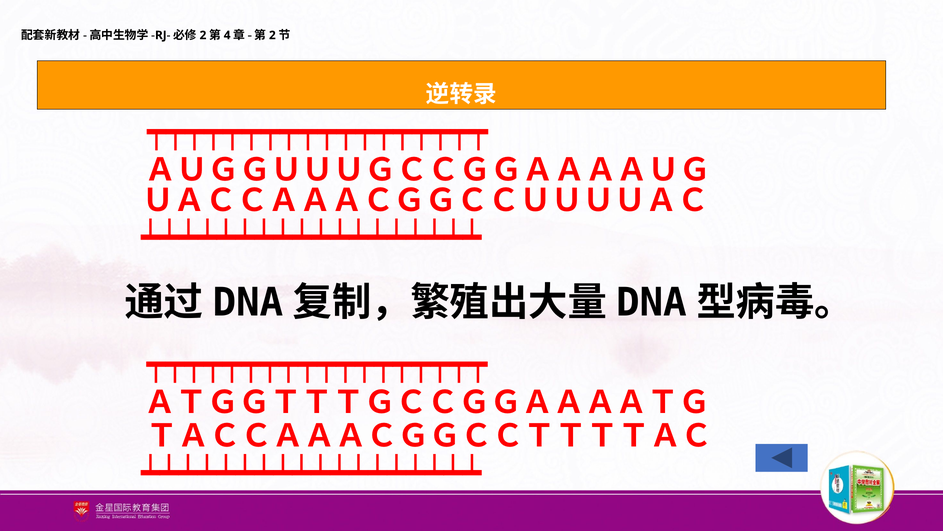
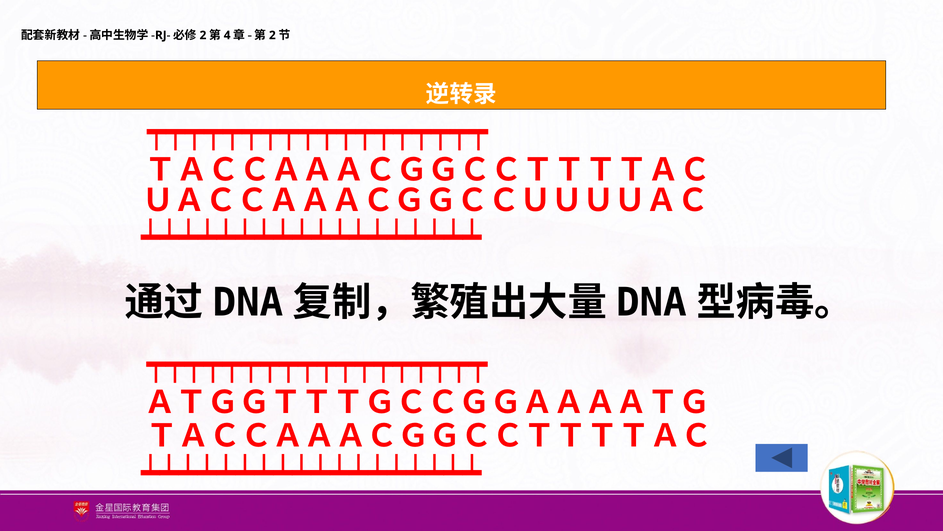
ＡＵＧＧＵＵＵＧＣＣＧＧＡＡＡＡＵＧ: ＡＵＧＧＵＵＵＧＣＣＧＧＡＡＡＡＵＧ -> ＴＡＣＣＡＡＡＣＧＧＣＣＴＴＴＴＡＣ (428, 170)
